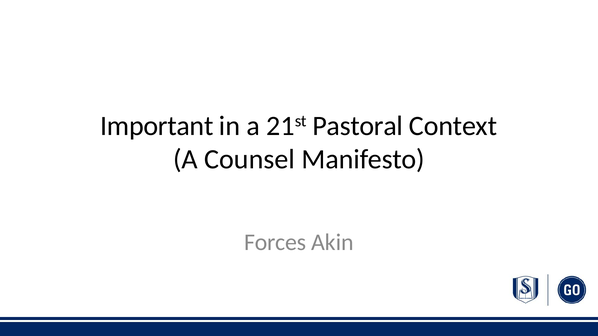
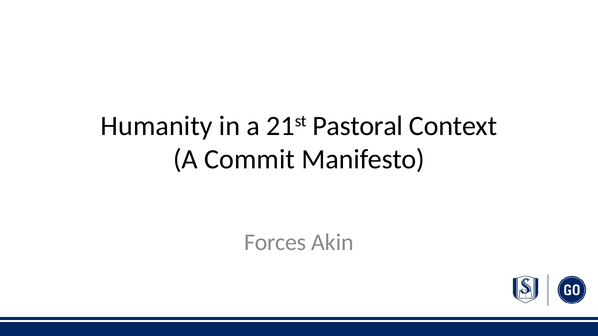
Important: Important -> Humanity (157, 126)
Counsel: Counsel -> Commit (250, 160)
